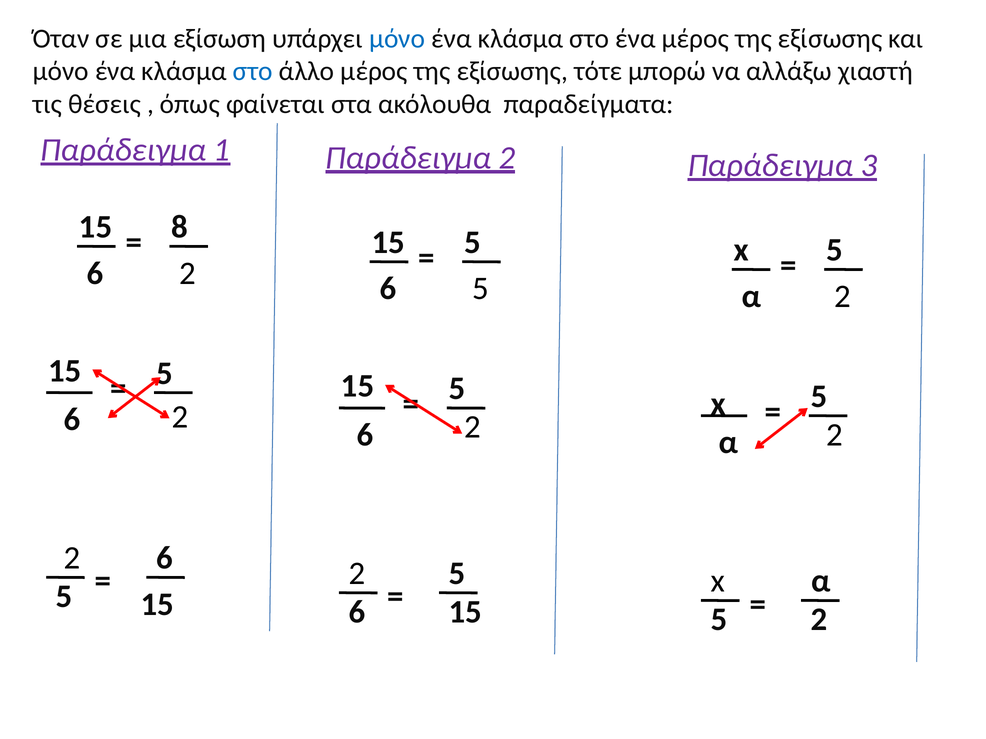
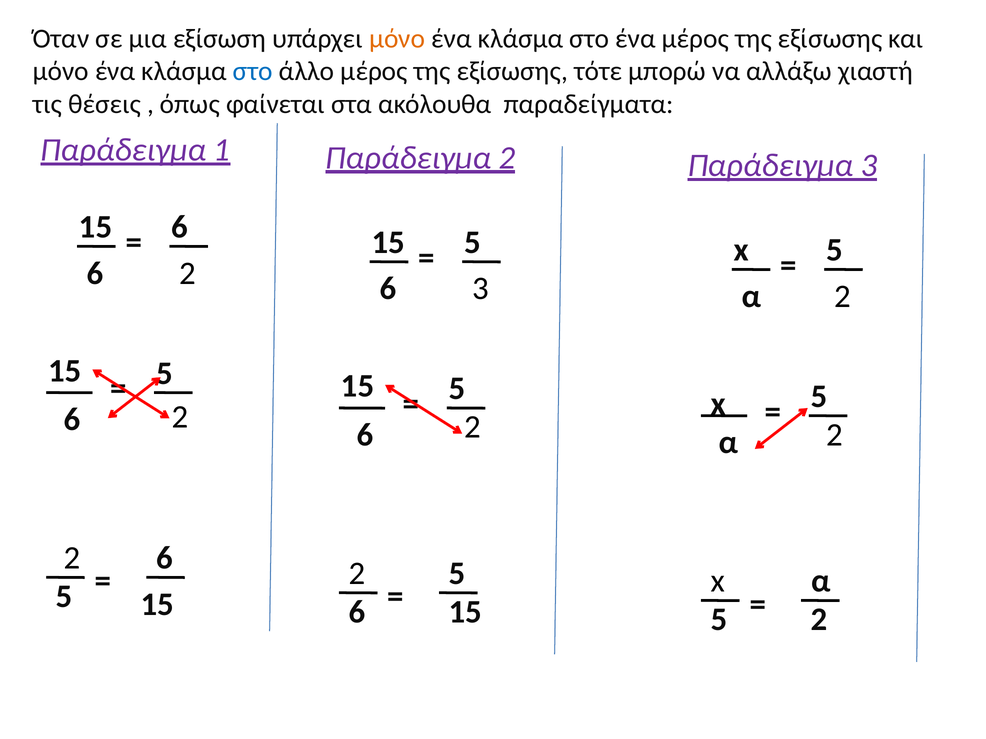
μόνο colour: blue -> orange (397, 39)
8: 8 -> 6 (180, 227)
5: 5 -> 3 (480, 289)
